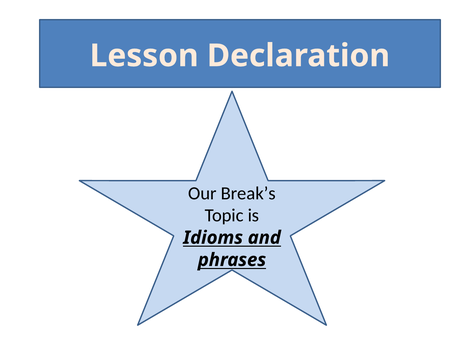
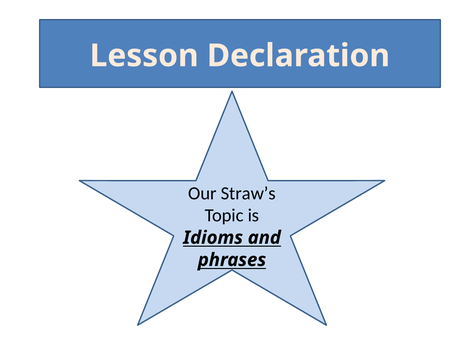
Break’s: Break’s -> Straw’s (248, 193)
